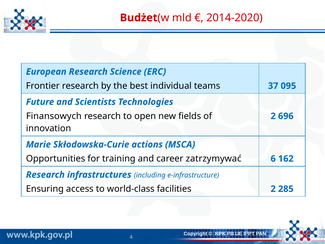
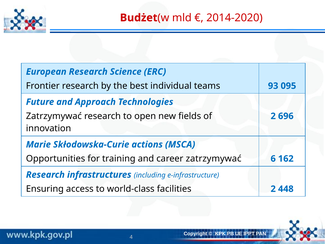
37: 37 -> 93 (273, 86)
Scientists: Scientists -> Approach (95, 102)
Finansowych: Finansowych -> Zatrzymywać (54, 116)
285: 285 -> 448 (286, 189)
